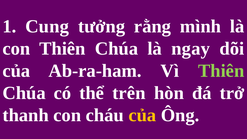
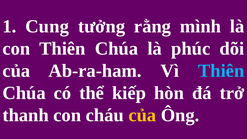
ngay: ngay -> phúc (191, 49)
Thiên colour: light green -> light blue (221, 71)
trên: trên -> kiếp (129, 93)
